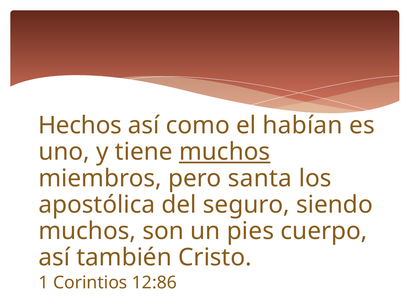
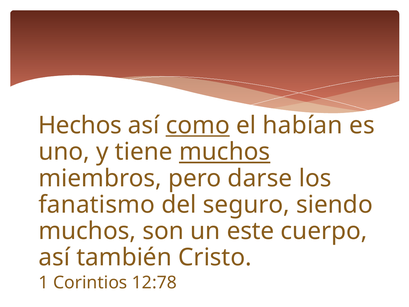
como underline: none -> present (198, 125)
santa: santa -> darse (260, 178)
apostólica: apostólica -> fanatismo (97, 205)
pies: pies -> este (251, 231)
12:86: 12:86 -> 12:78 (154, 282)
